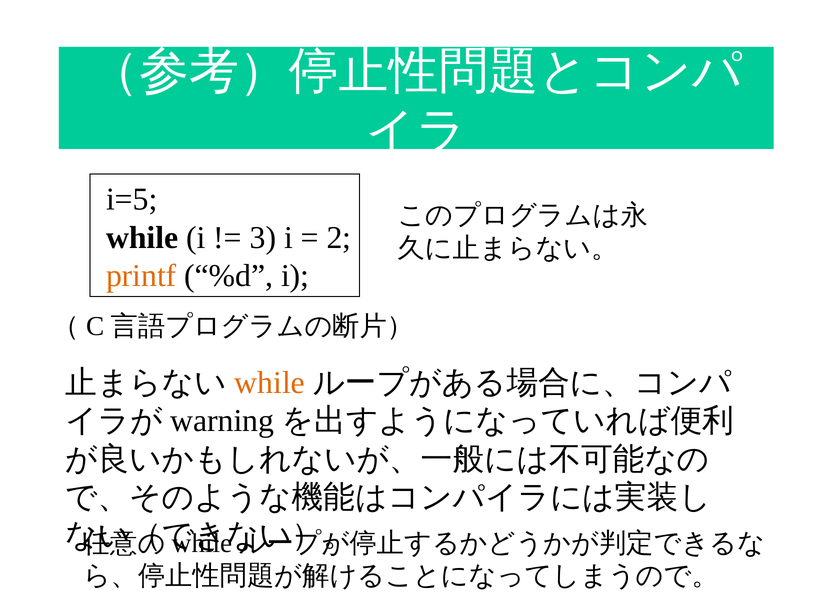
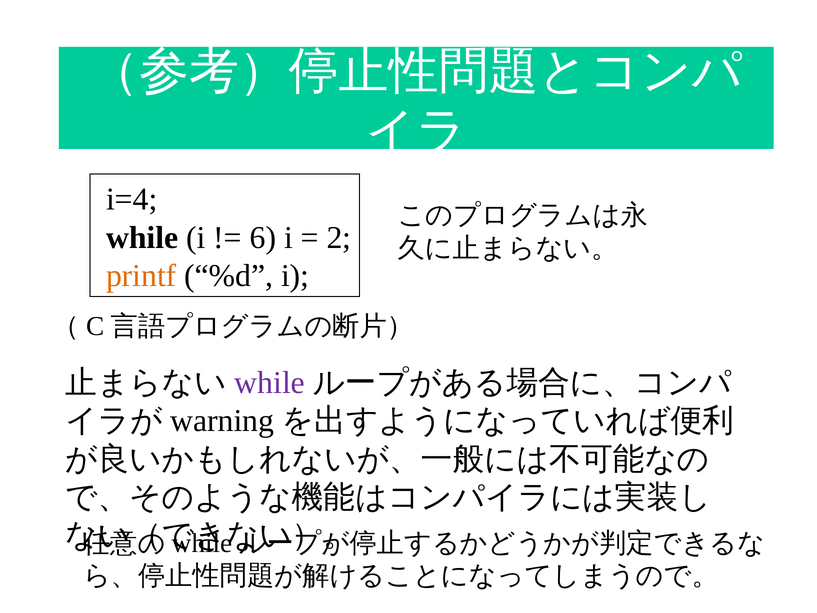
i=5: i=5 -> i=4 (132, 199)
3: 3 -> 6 (263, 237)
while colour: orange -> purple (270, 383)
